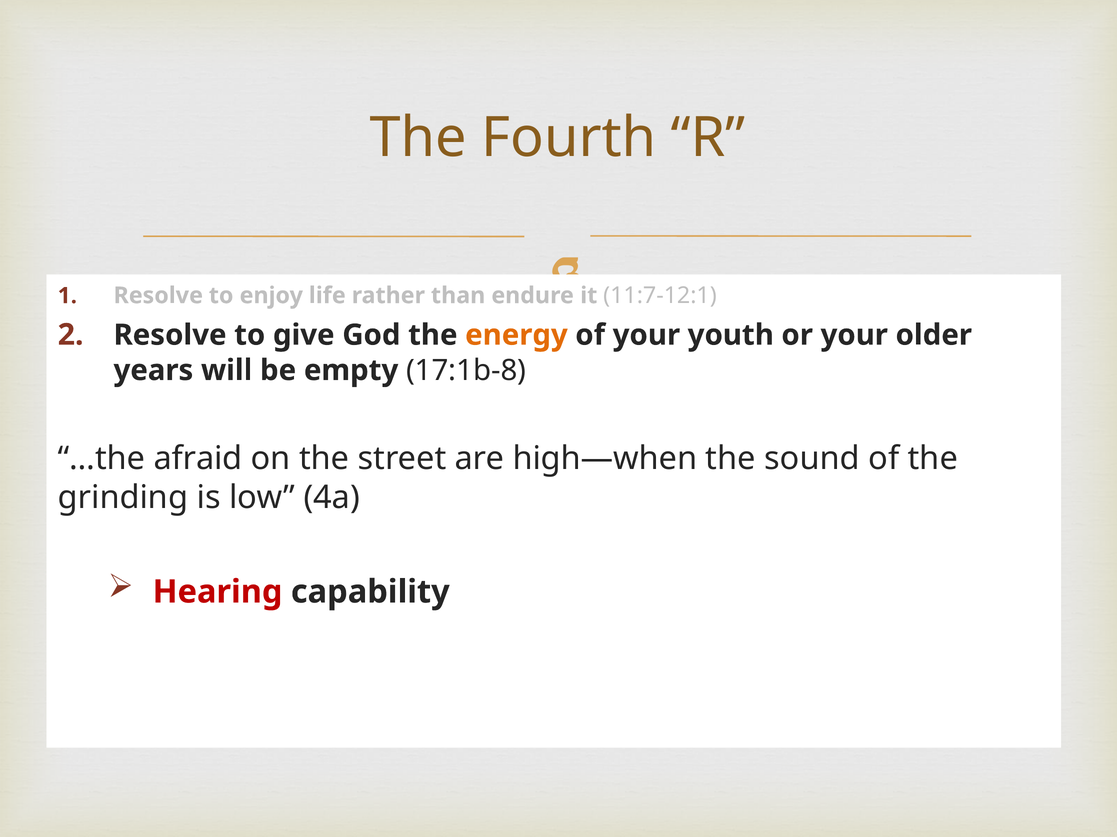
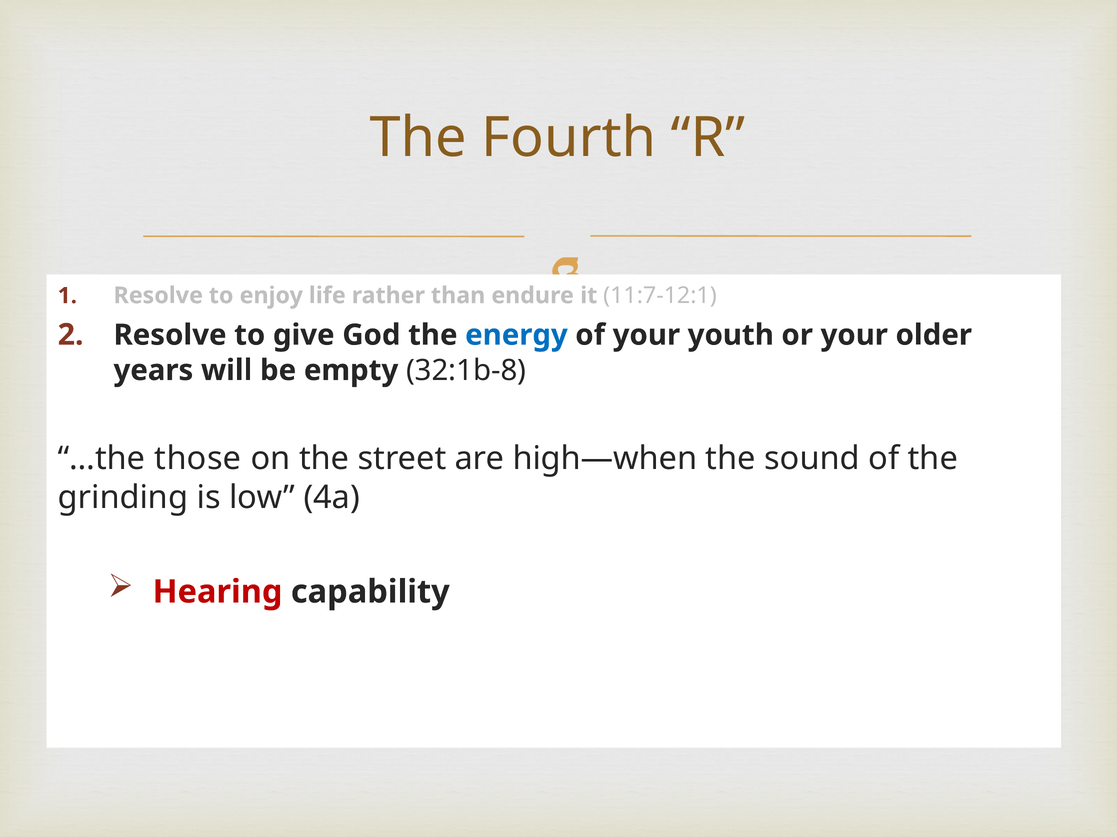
energy colour: orange -> blue (516, 335)
17:1b-8: 17:1b-8 -> 32:1b-8 (466, 371)
afraid: afraid -> those (198, 459)
